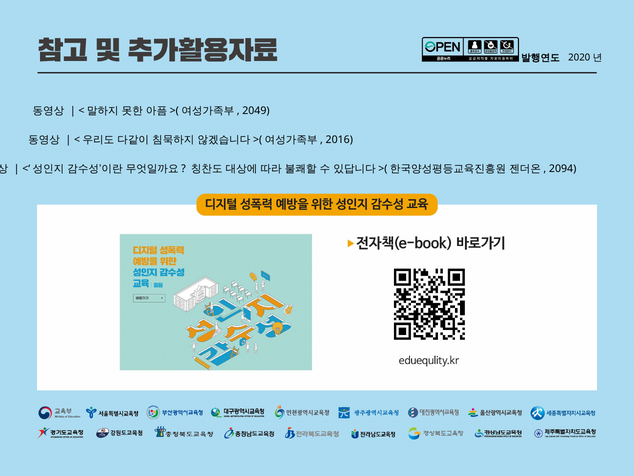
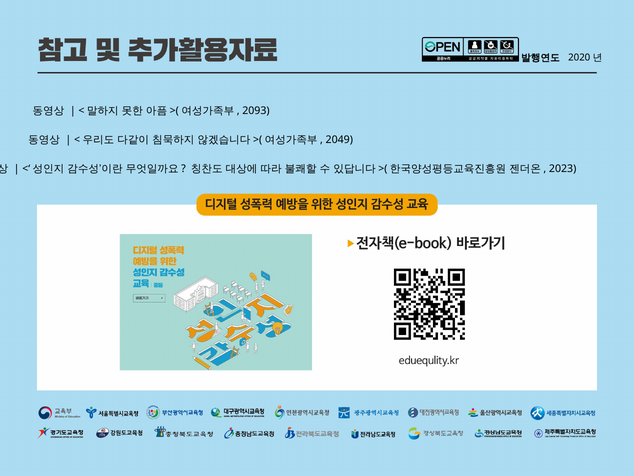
2049: 2049 -> 2093 (256, 111)
2016: 2016 -> 2049 (339, 140)
2094: 2094 -> 2023 (563, 168)
